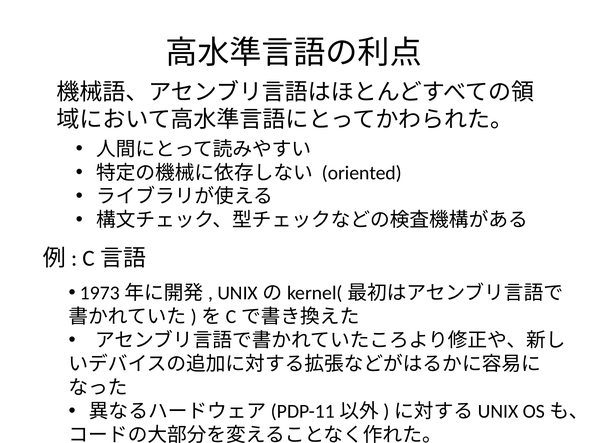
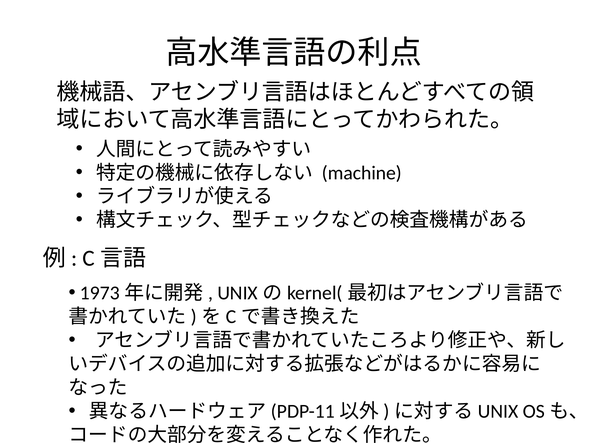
oriented: oriented -> machine (362, 173)
